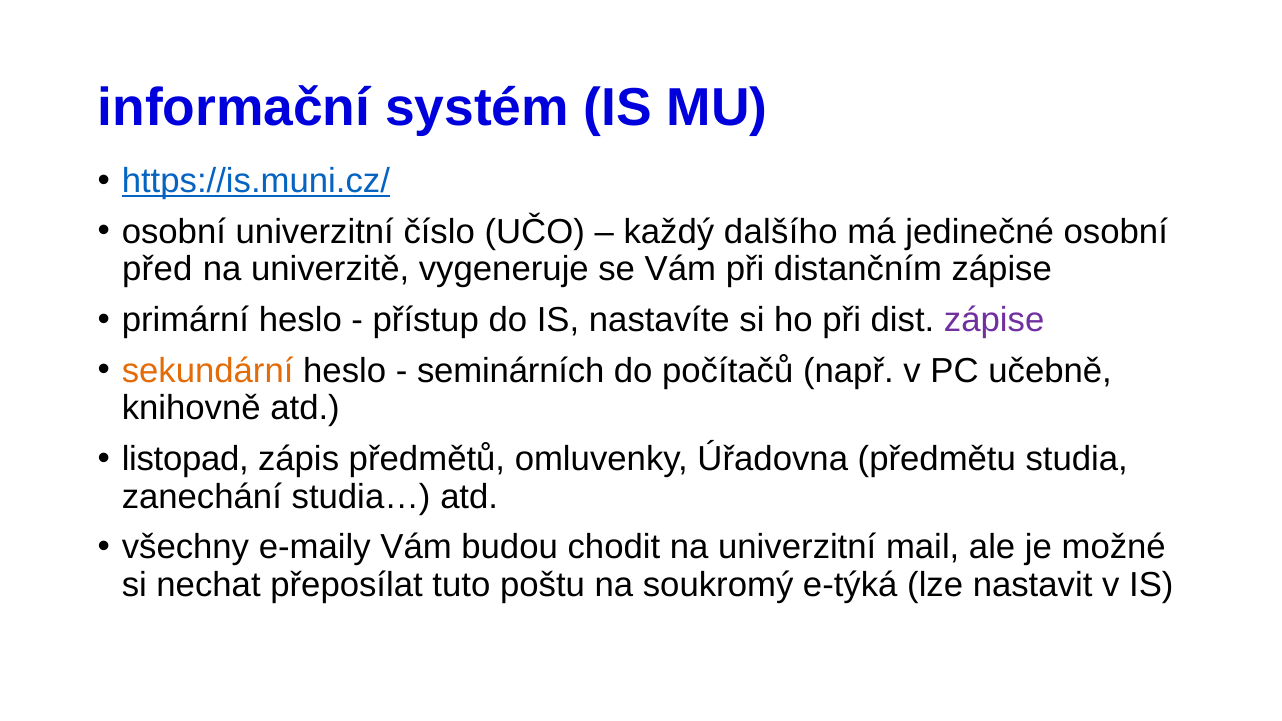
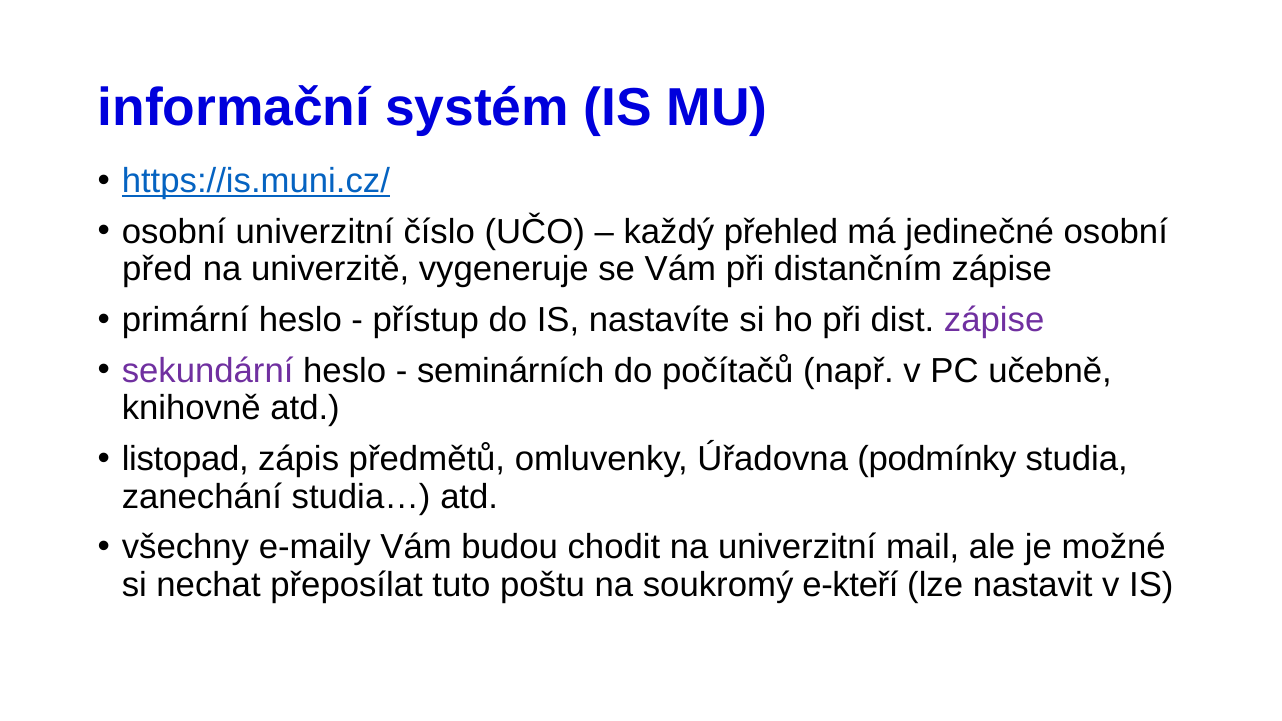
dalšího: dalšího -> přehled (781, 232)
sekundární colour: orange -> purple (208, 371)
předmětu: předmětu -> podmínky (937, 459)
e-týká: e-týká -> e-kteří (850, 585)
